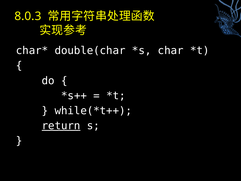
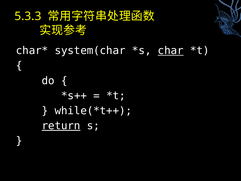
8.0.3: 8.0.3 -> 5.3.3 (28, 16)
double(char: double(char -> system(char (90, 51)
char underline: none -> present (171, 51)
